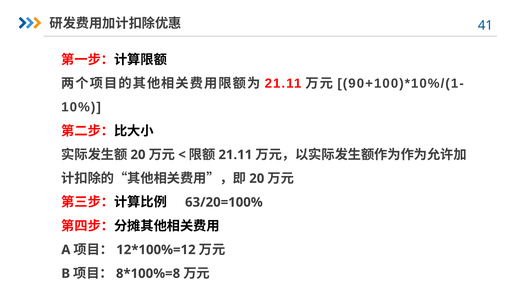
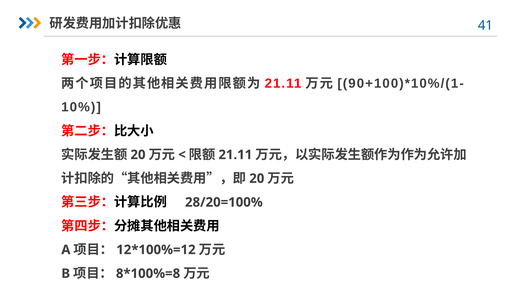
63/20=100%: 63/20=100% -> 28/20=100% (224, 202)
